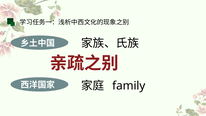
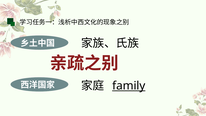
family underline: none -> present (129, 86)
